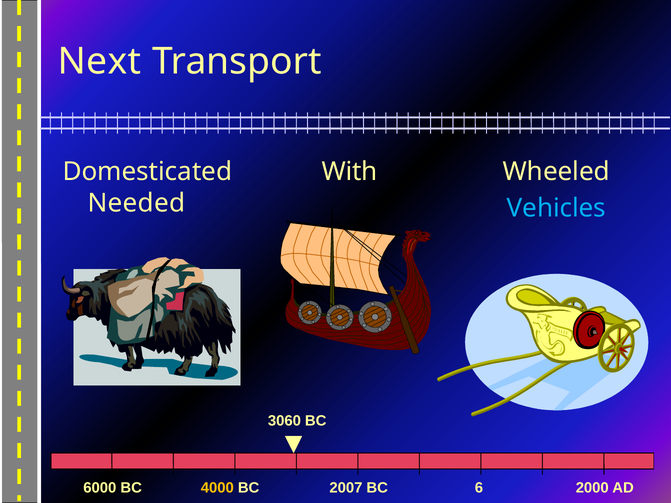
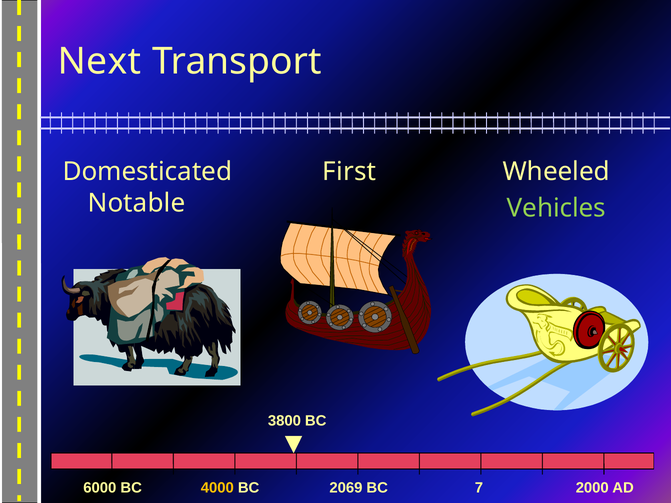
With: With -> First (349, 172)
Needed: Needed -> Notable (137, 203)
Vehicles colour: light blue -> light green (556, 208)
3060: 3060 -> 3800 (284, 421)
2007: 2007 -> 2069 (346, 488)
6: 6 -> 7 (479, 488)
